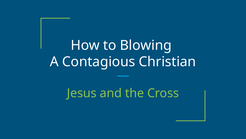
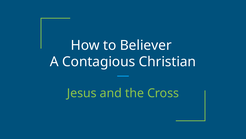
Blowing: Blowing -> Believer (146, 45)
